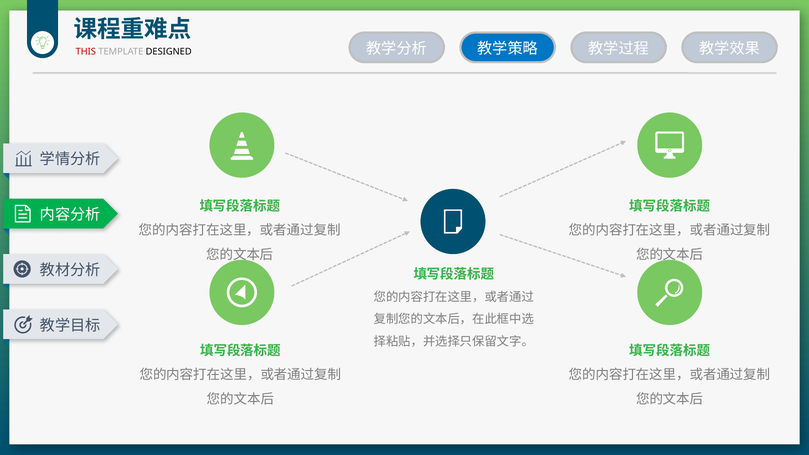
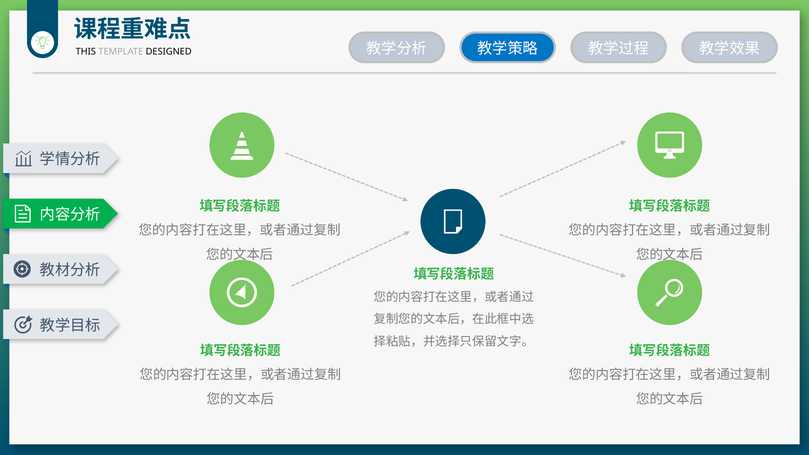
THIS colour: red -> black (86, 52)
